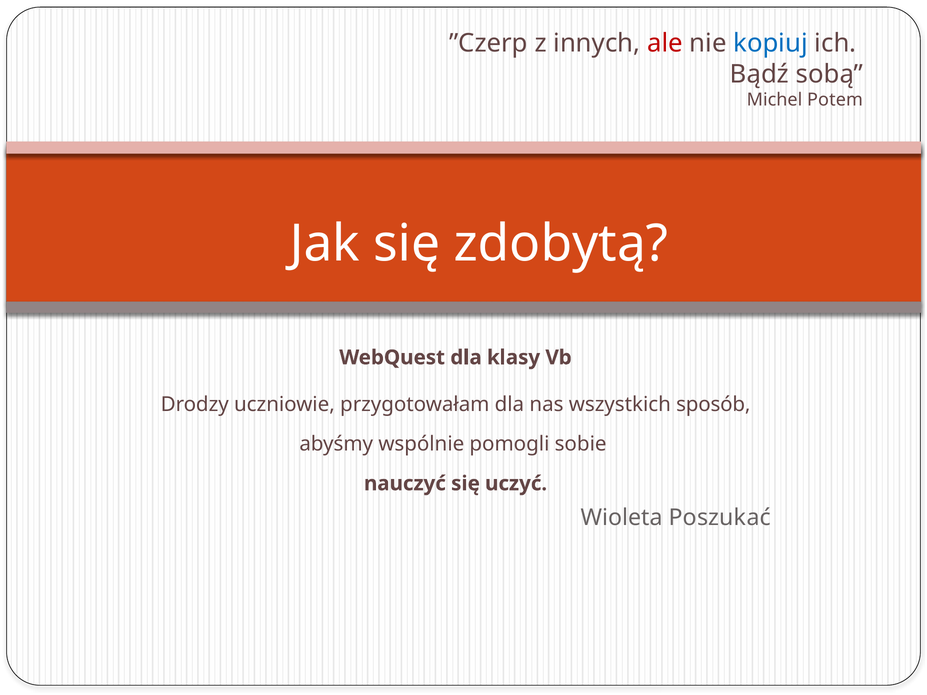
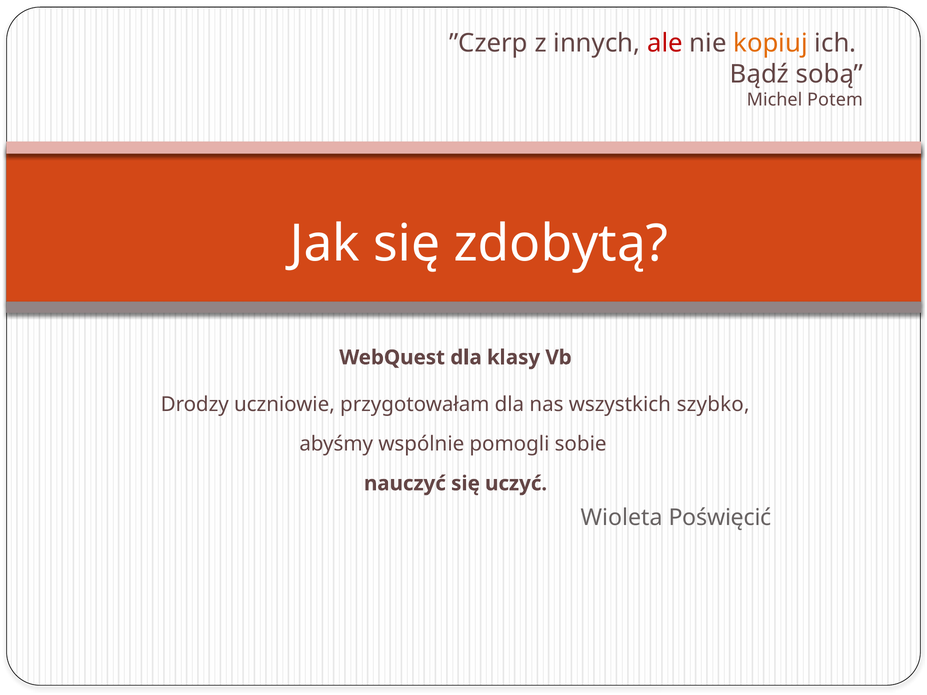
kopiuj colour: blue -> orange (770, 43)
sposób: sposób -> szybko (713, 405)
Poszukać: Poszukać -> Poświęcić (720, 518)
